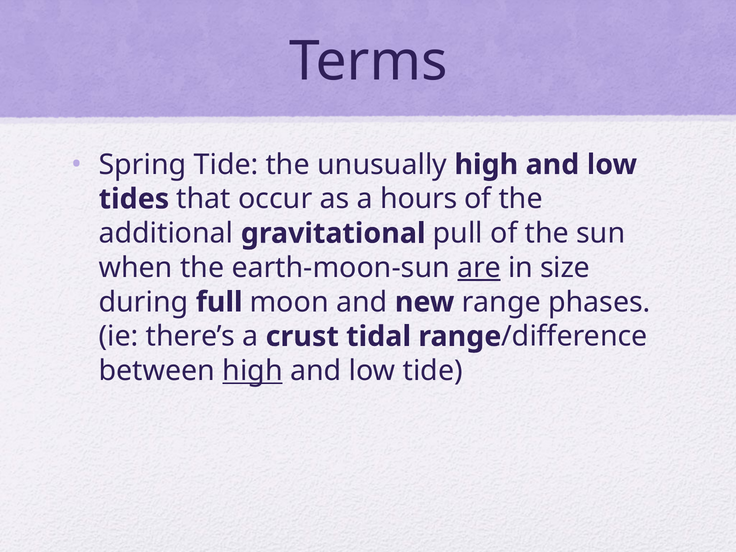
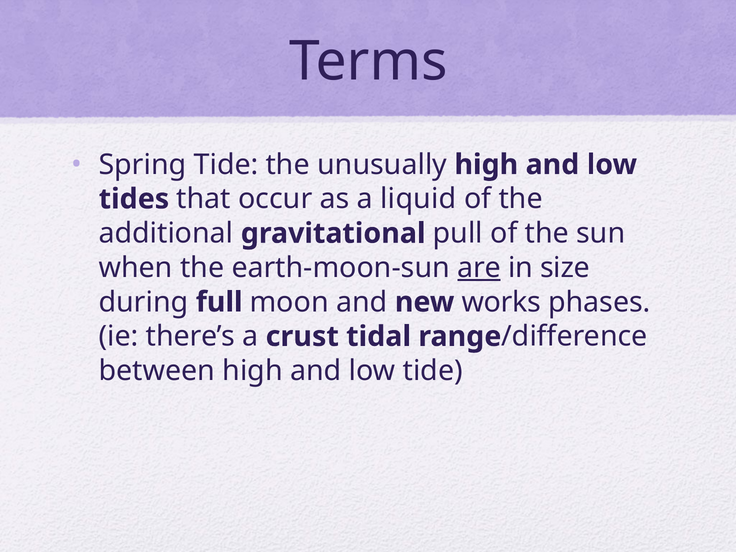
hours: hours -> liquid (418, 199)
new range: range -> works (501, 302)
high underline: present -> none (253, 371)
